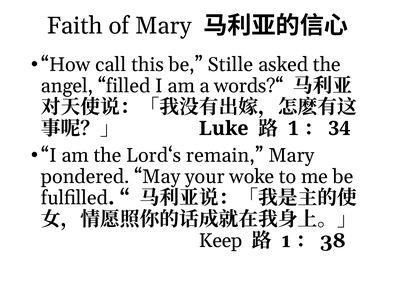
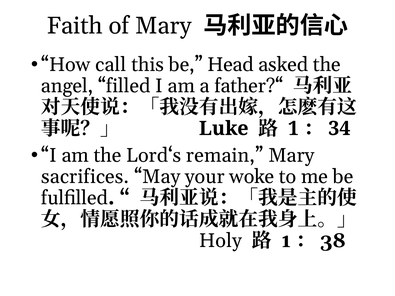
Stille: Stille -> Head (231, 65)
words?“: words?“ -> father?“ (249, 86)
pondered: pondered -> sacrifices (85, 177)
Keep: Keep -> Holy (221, 241)
